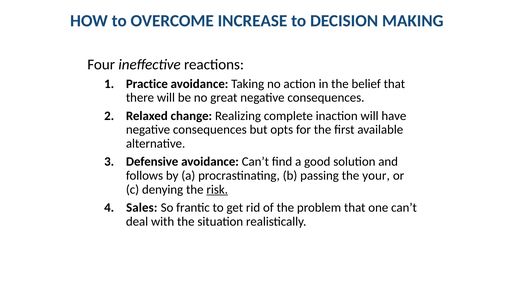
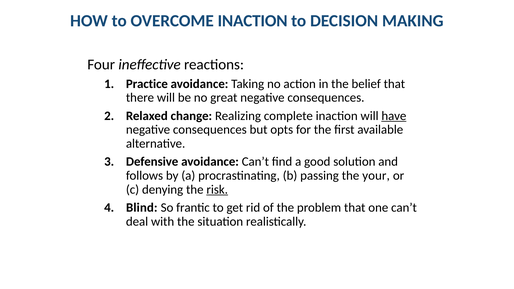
OVERCOME INCREASE: INCREASE -> INACTION (253, 21)
have underline: none -> present (394, 116)
Sales: Sales -> Blind (142, 208)
